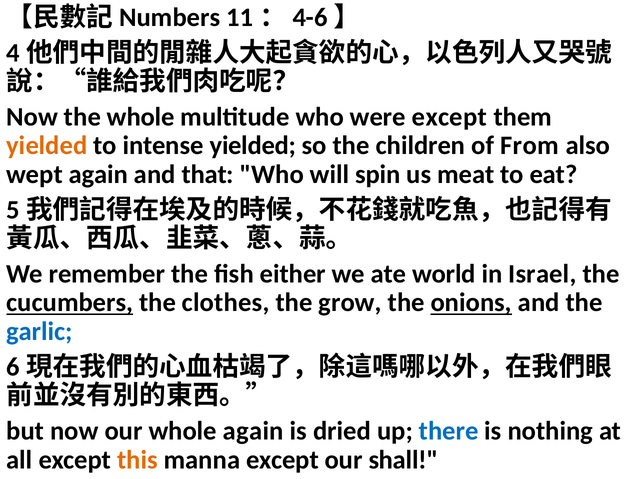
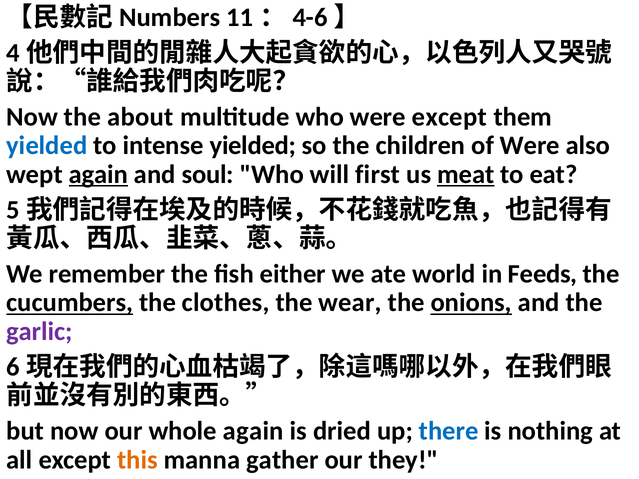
the whole: whole -> about (140, 117)
yielded colour: orange -> blue (47, 146)
of From: From -> Were (530, 146)
again underline: none -> present (98, 175)
that: that -> soul (208, 175)
spin: spin -> first (378, 175)
meat underline: none -> present (466, 175)
Israel: Israel -> Feeds (543, 274)
grow: grow -> wear (350, 303)
garlic colour: blue -> purple (39, 332)
manna except: except -> gather (282, 460)
shall: shall -> they (403, 460)
